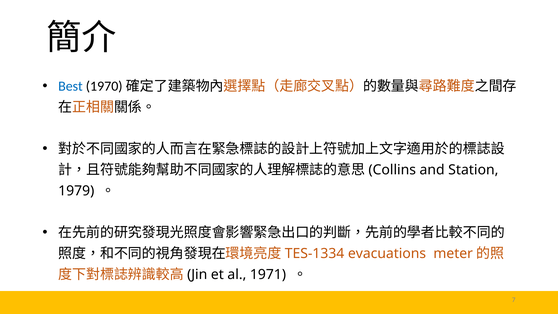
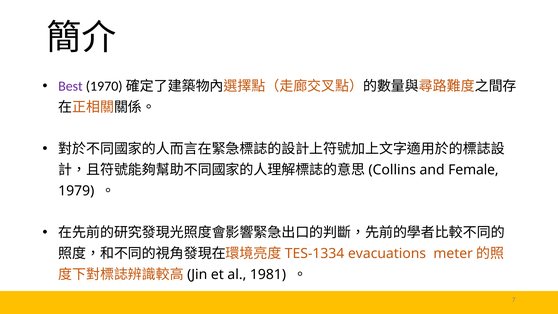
Best colour: blue -> purple (70, 86)
Station: Station -> Female (473, 170)
1971: 1971 -> 1981 (268, 274)
